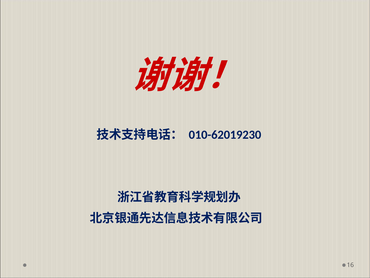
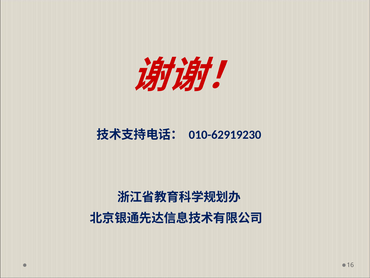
010-62019230: 010-62019230 -> 010-62919230 (225, 134)
